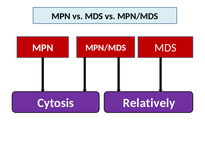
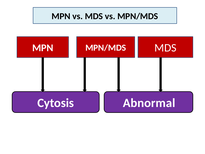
Relatively: Relatively -> Abnormal (149, 103)
